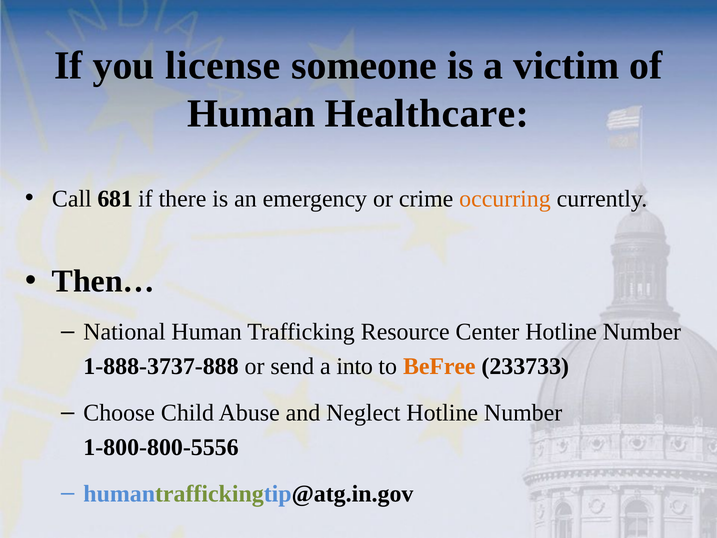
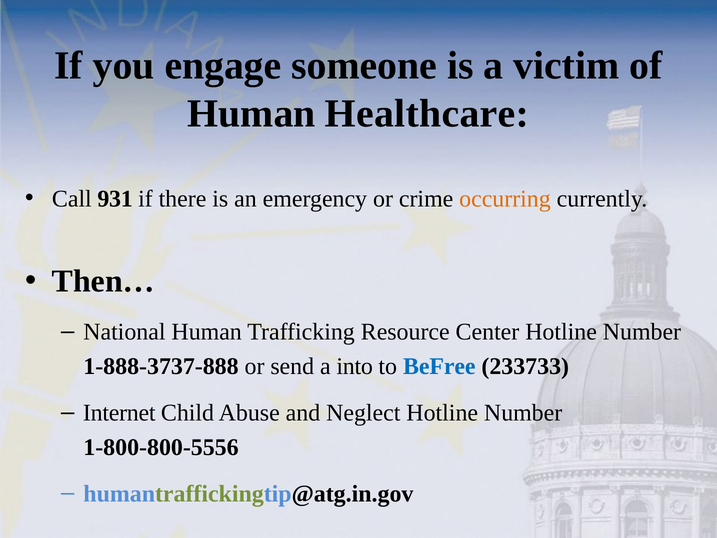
license: license -> engage (223, 66)
681: 681 -> 931 (115, 199)
BeFree colour: orange -> blue (439, 366)
Choose: Choose -> Internet (119, 413)
